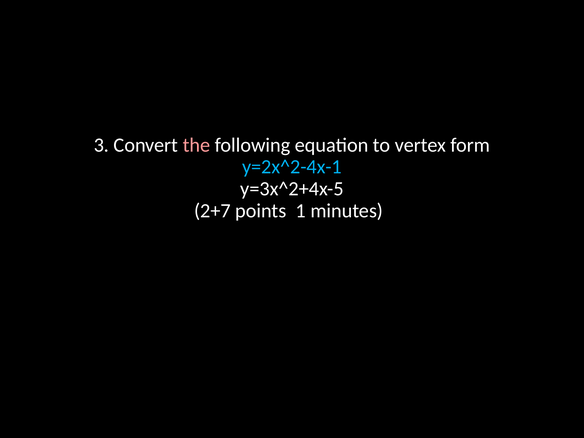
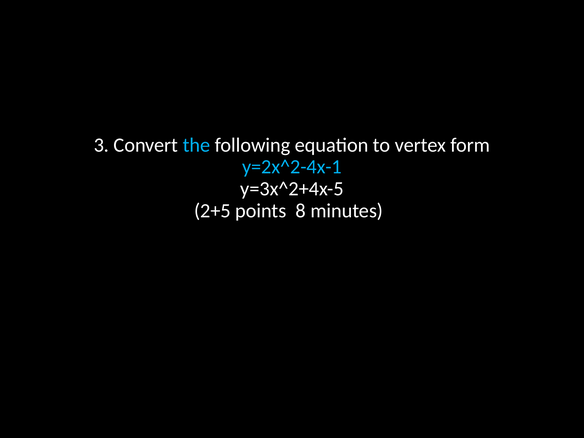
the colour: pink -> light blue (196, 145)
2+7: 2+7 -> 2+5 (212, 211)
1: 1 -> 8 (301, 211)
